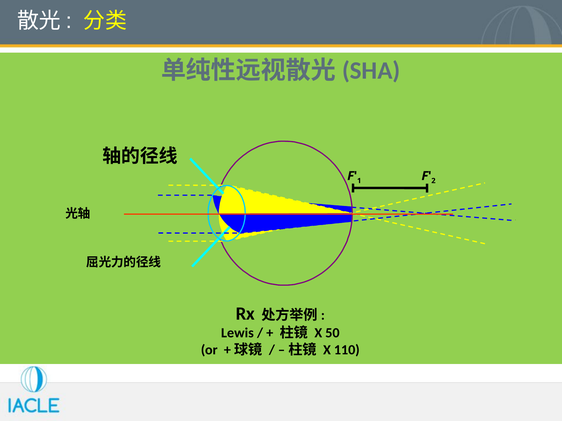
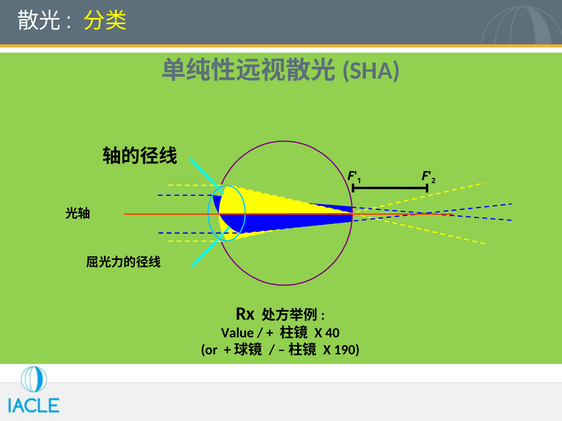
Lewis: Lewis -> Value (238, 333)
50: 50 -> 40 (332, 333)
110: 110 -> 190 (347, 350)
